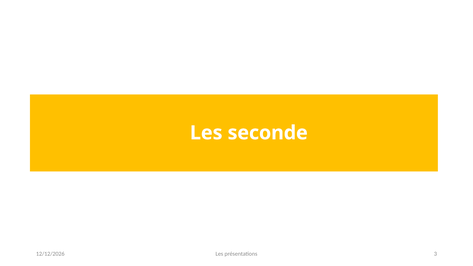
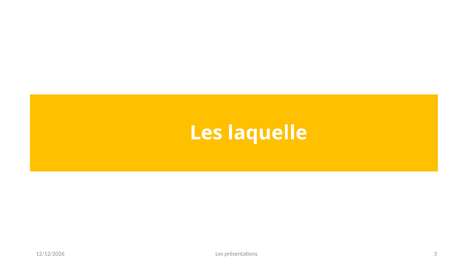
seconde: seconde -> laquelle (267, 133)
